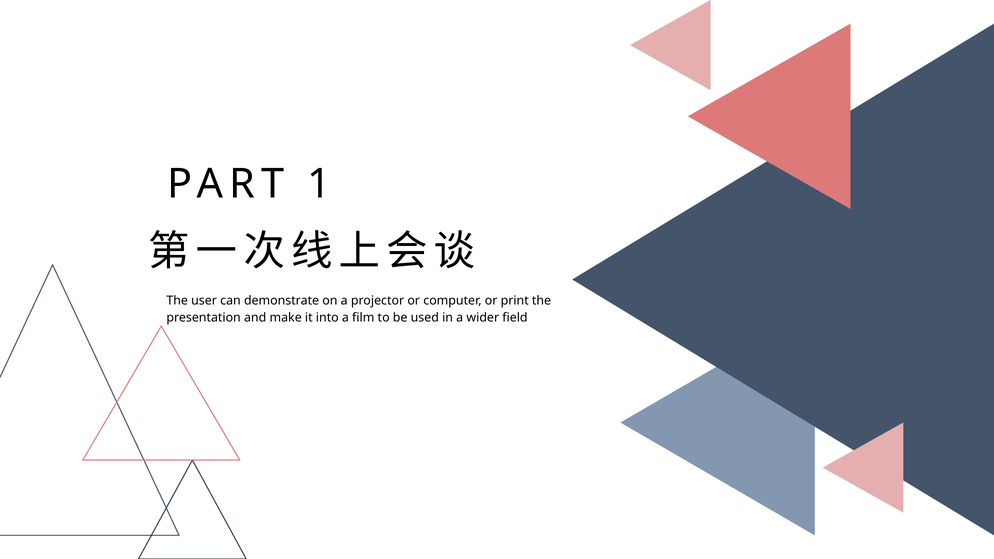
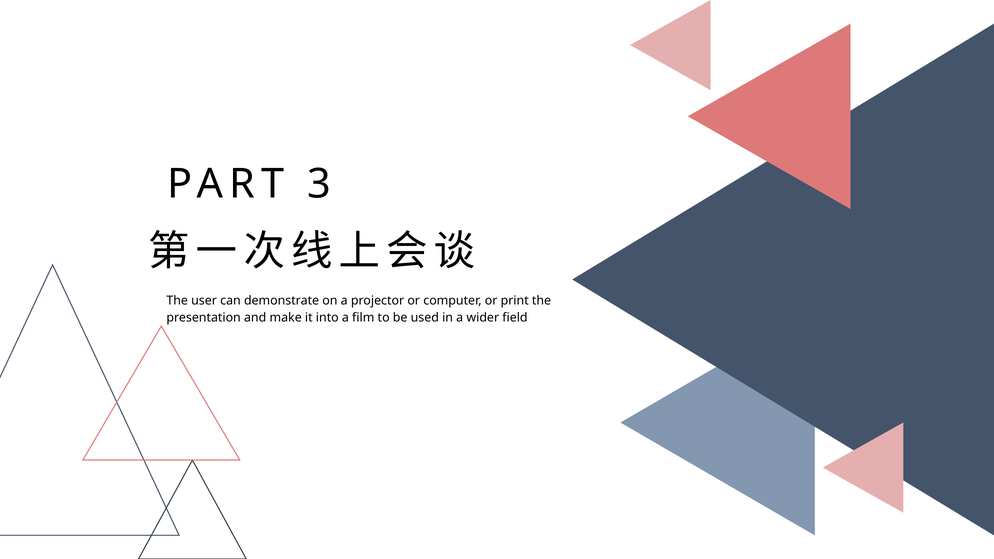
1: 1 -> 3 (319, 184)
